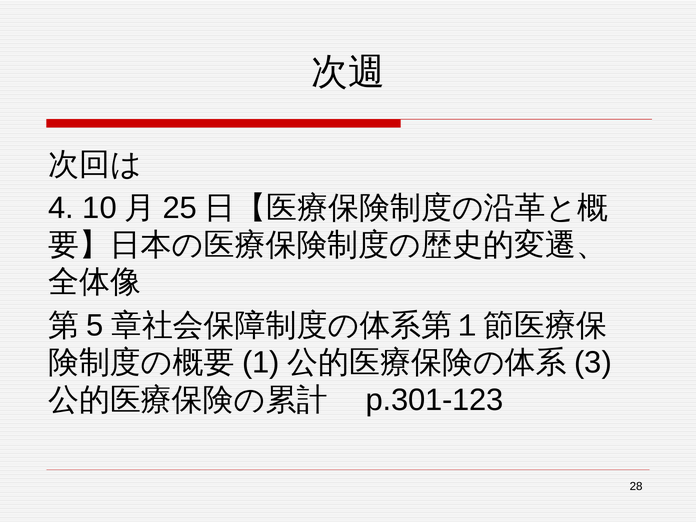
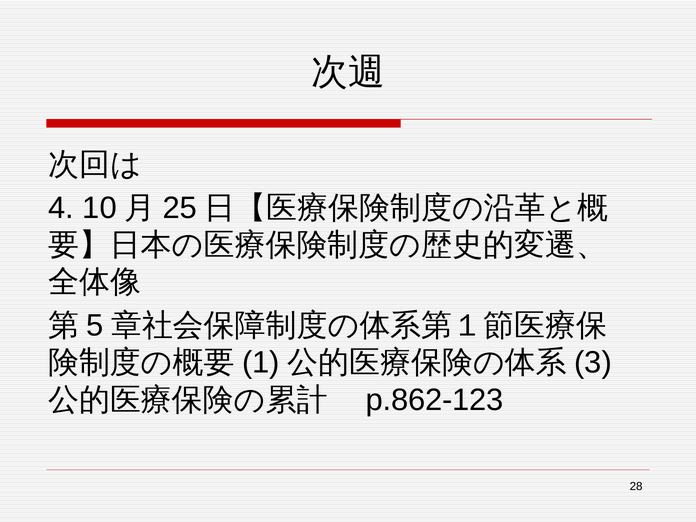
p.301-123: p.301-123 -> p.862-123 (435, 400)
